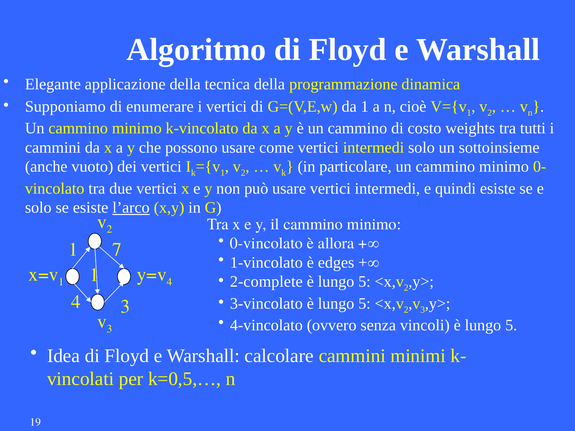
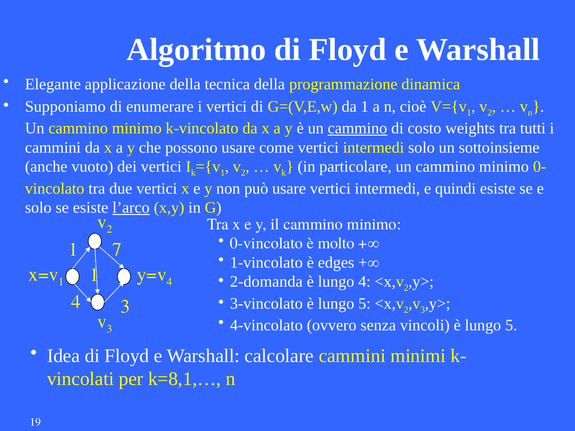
cammino underline: none -> present (357, 128)
allora: allora -> molto (336, 244)
2-complete: 2-complete -> 2-domanda (266, 282)
5: 5 -> 4 (364, 282)
k=0,5,…: k=0,5,… -> k=8,1,… (185, 379)
